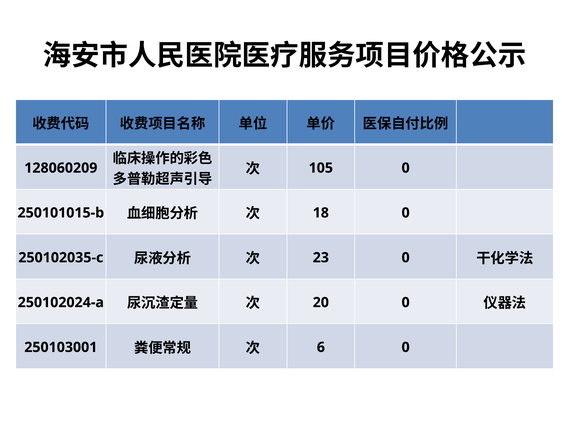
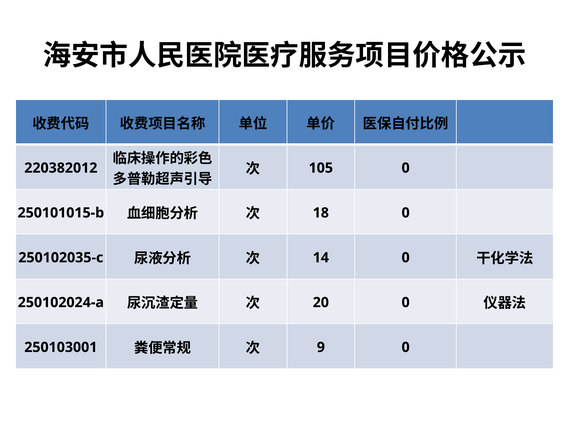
128060209: 128060209 -> 220382012 (61, 168)
23: 23 -> 14 (321, 257)
6: 6 -> 9 (321, 347)
